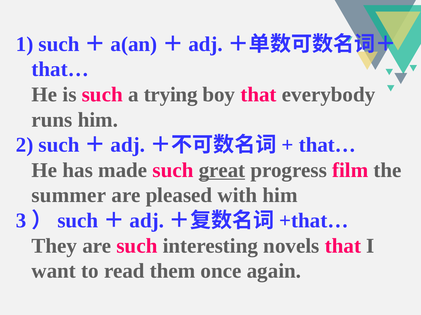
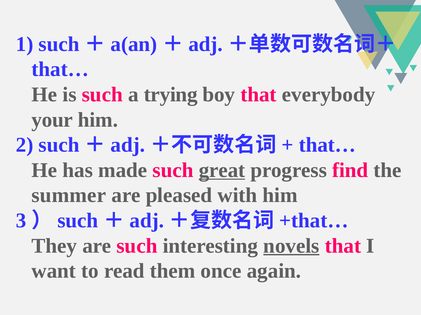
runs: runs -> your (52, 120)
film: film -> find (350, 171)
novels underline: none -> present (291, 246)
